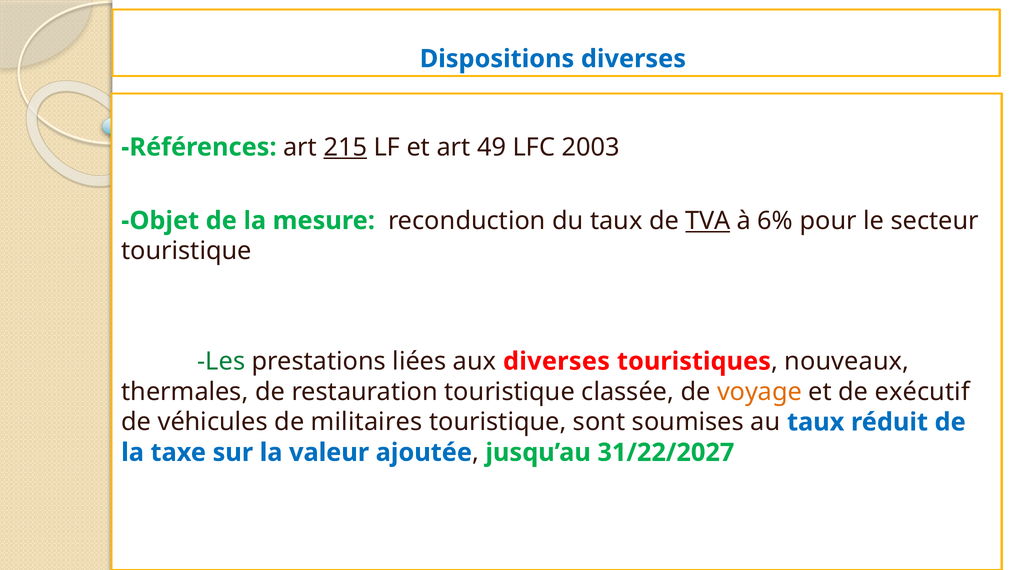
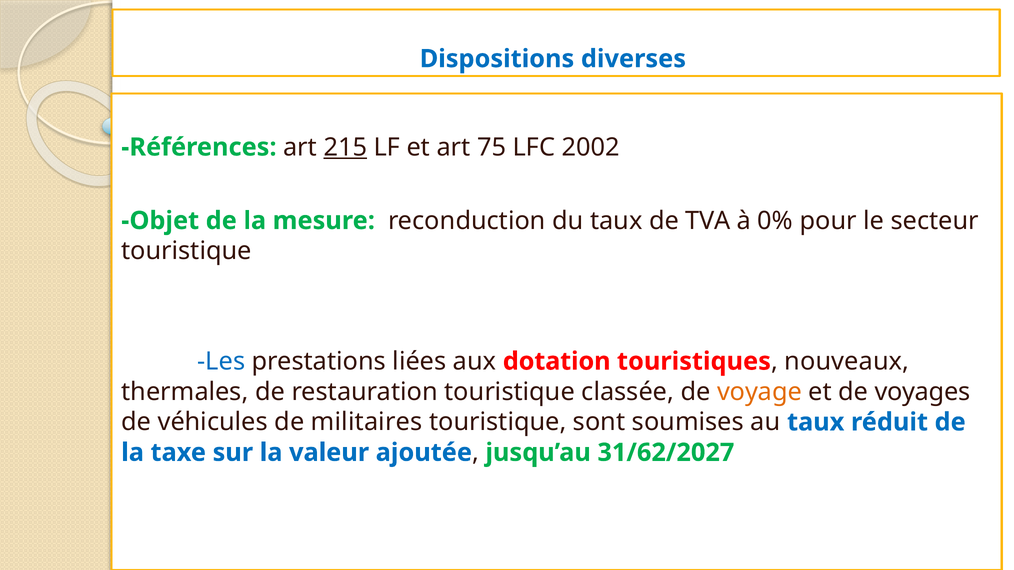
49: 49 -> 75 (492, 147)
2003: 2003 -> 2002 (591, 147)
TVA underline: present -> none (708, 221)
6%: 6% -> 0% (775, 221)
Les colour: green -> blue (221, 362)
aux diverses: diverses -> dotation (557, 362)
exécutif: exécutif -> voyages (922, 392)
31/22/2027: 31/22/2027 -> 31/62/2027 (666, 453)
